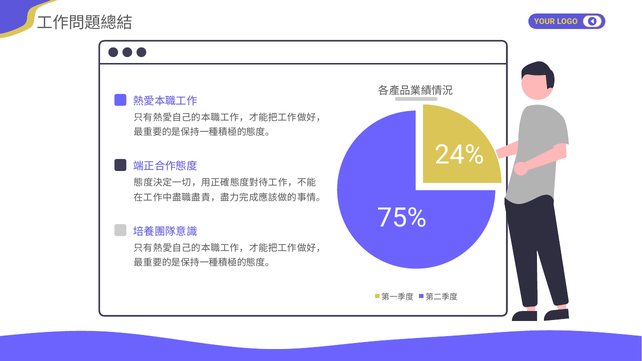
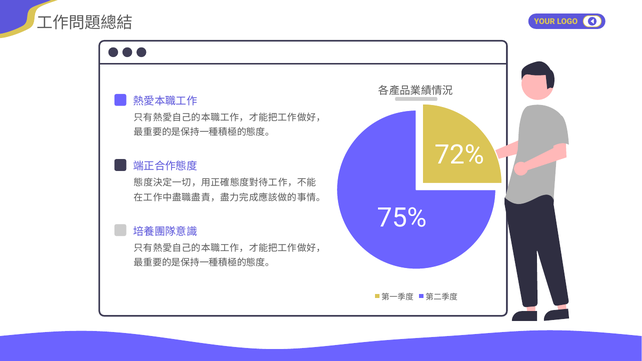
24%: 24% -> 72% (460, 155)
